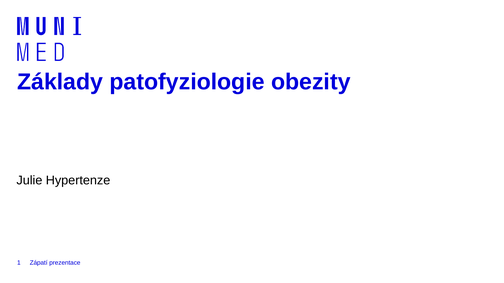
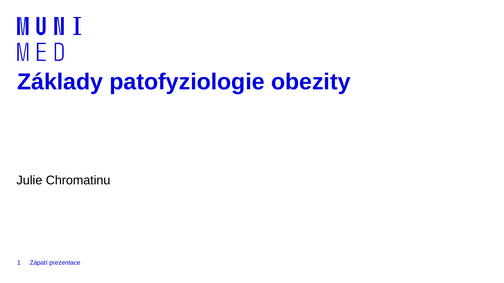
Hypertenze: Hypertenze -> Chromatinu (78, 181)
